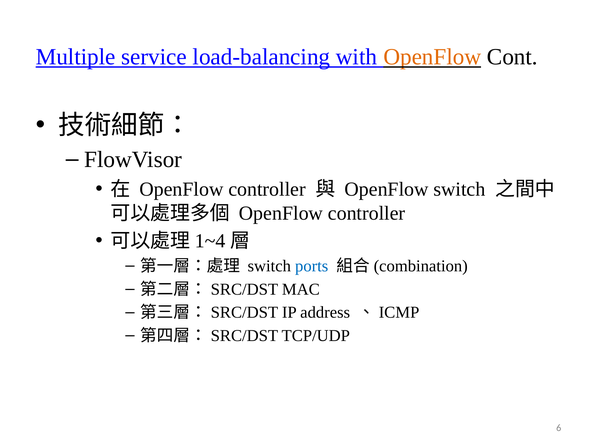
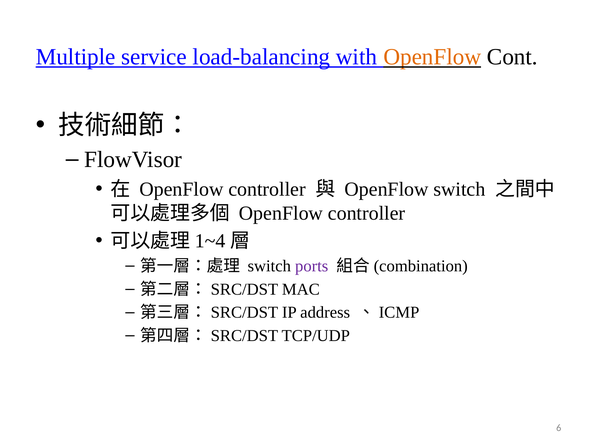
ports colour: blue -> purple (312, 266)
